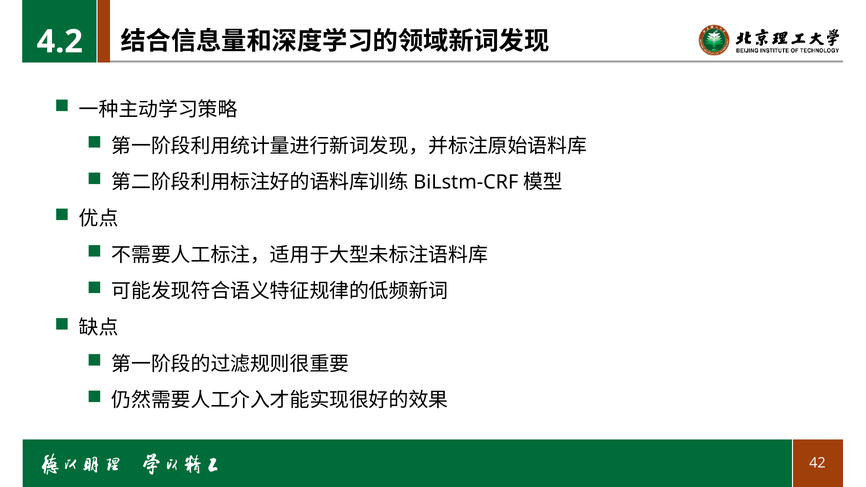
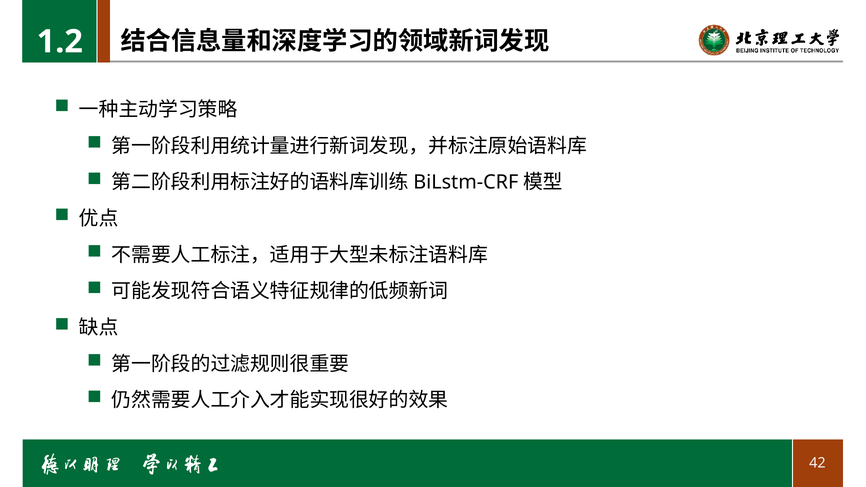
4.2: 4.2 -> 1.2 (60, 42)
